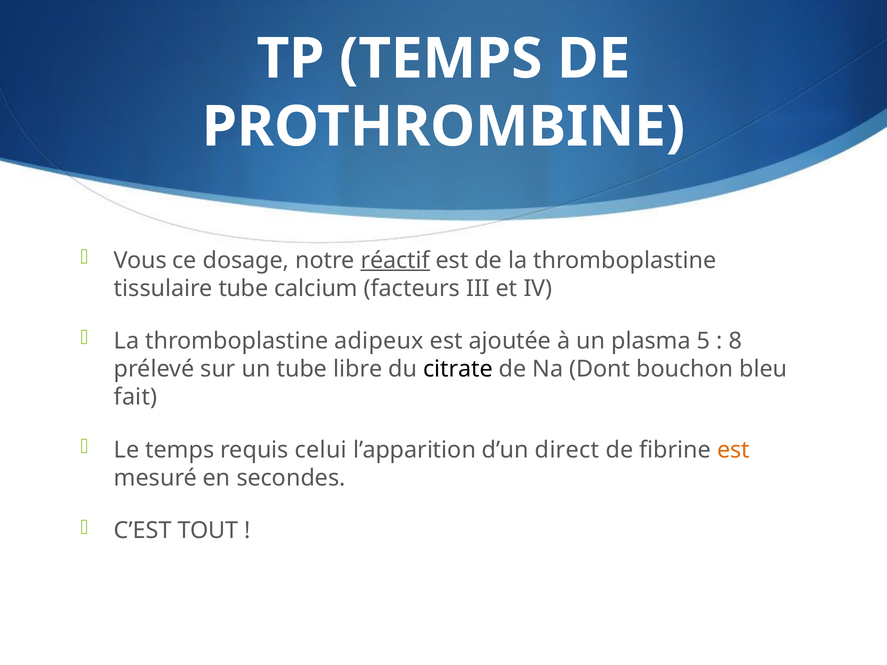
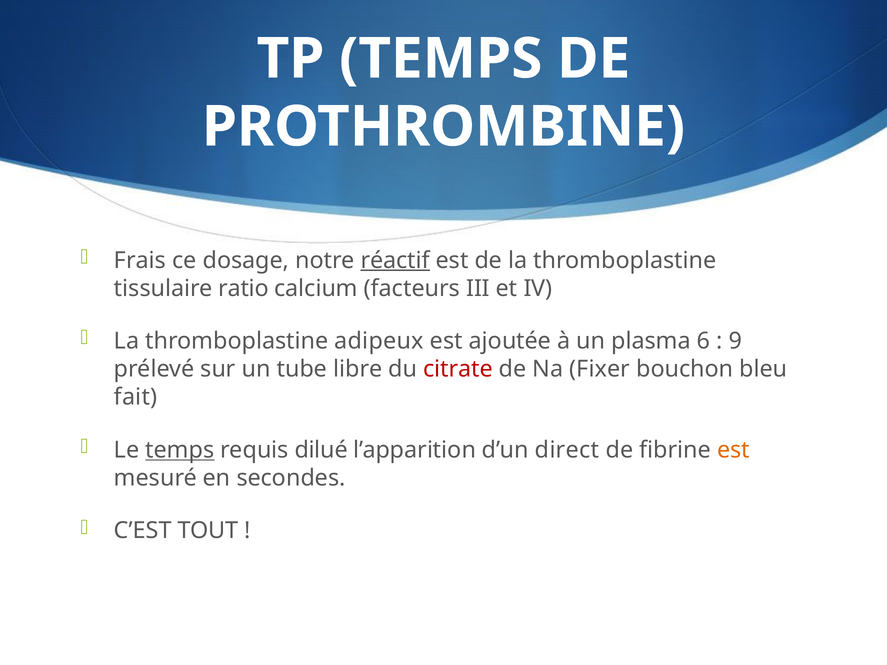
Vous: Vous -> Frais (140, 260)
tissulaire tube: tube -> ratio (243, 288)
5: 5 -> 6 (704, 341)
8: 8 -> 9 (735, 341)
citrate colour: black -> red (458, 369)
Dont: Dont -> Fixer (600, 369)
temps underline: none -> present (180, 450)
celui: celui -> dilué (321, 450)
